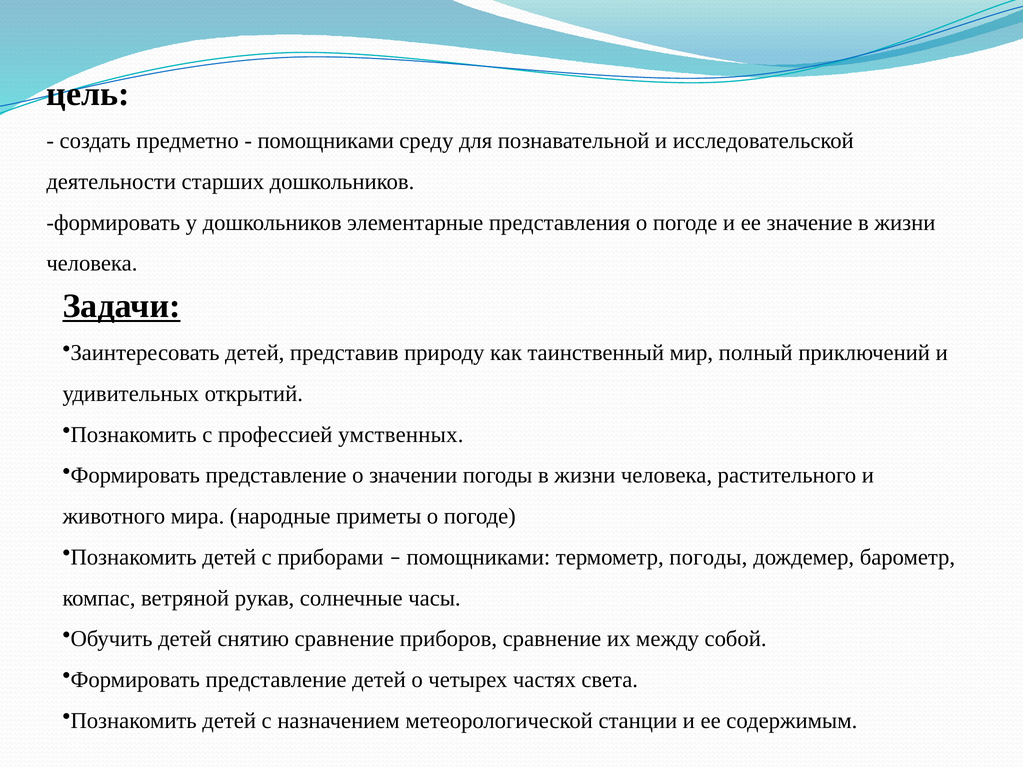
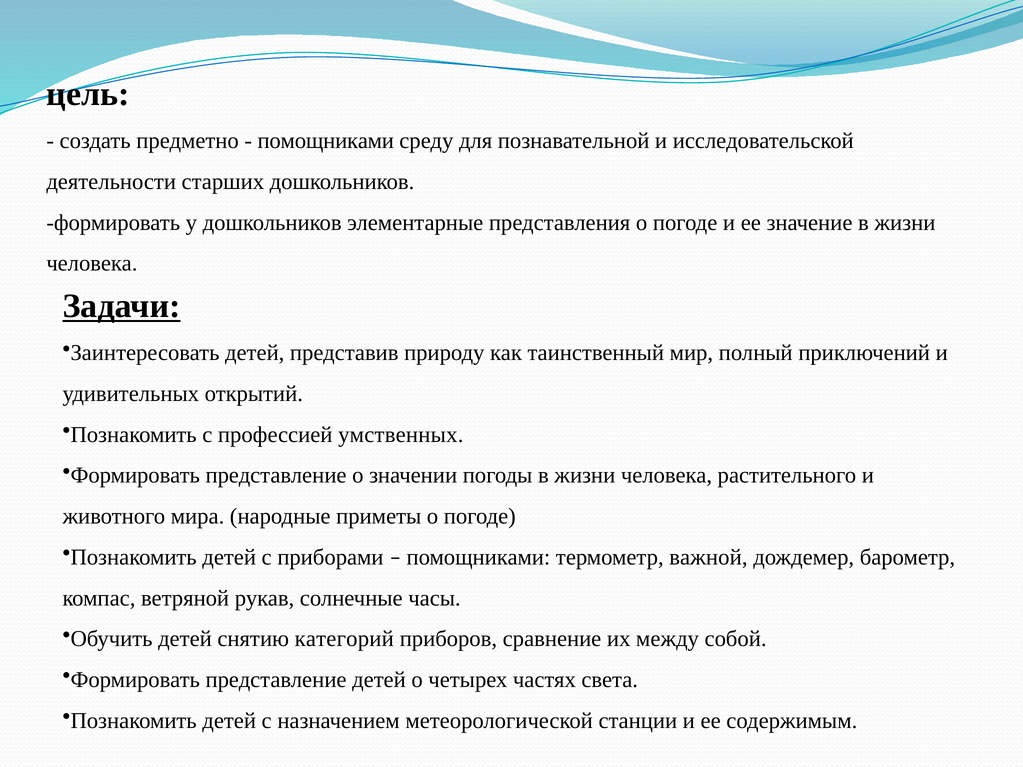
термометр погоды: погоды -> важной (708, 557)
снятию сравнение: сравнение -> категорий (344, 639)
